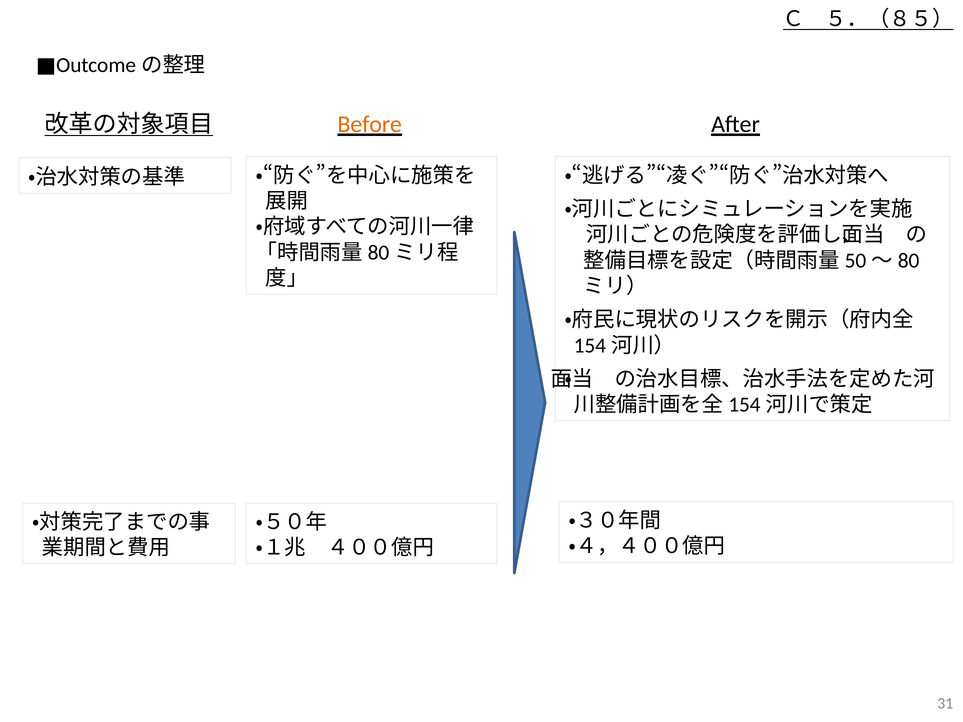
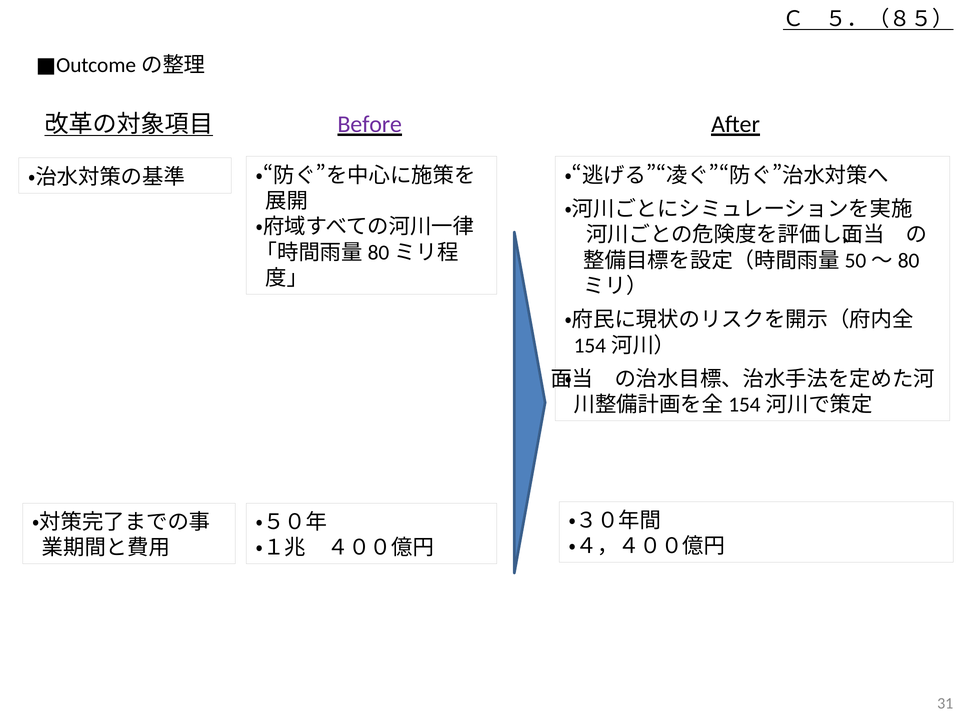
Before colour: orange -> purple (370, 124)
